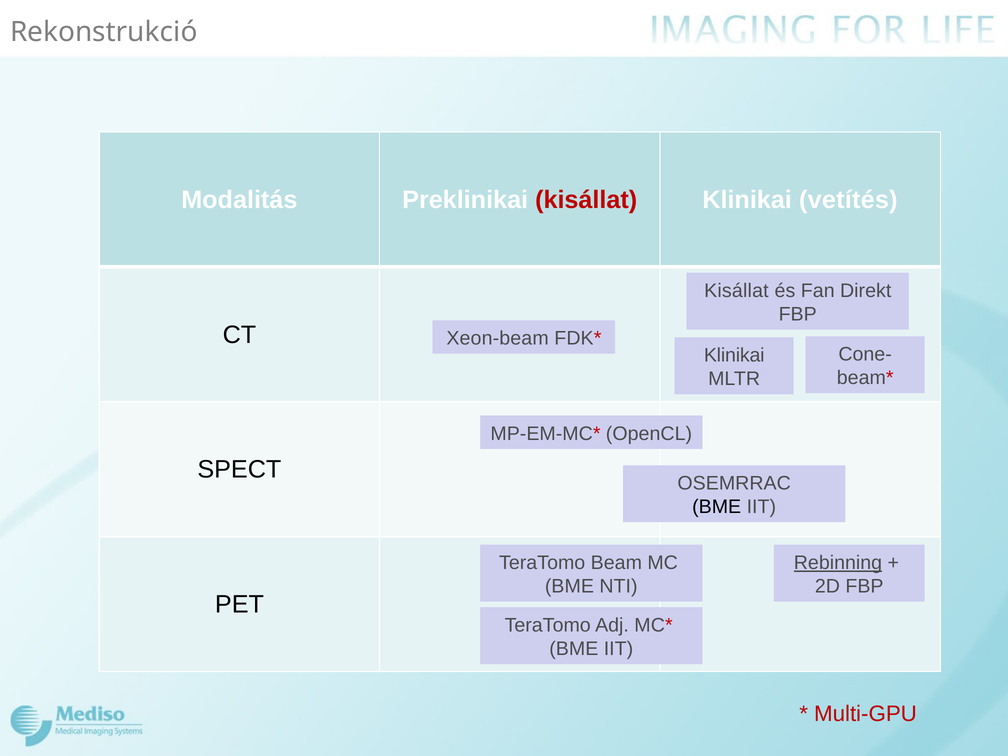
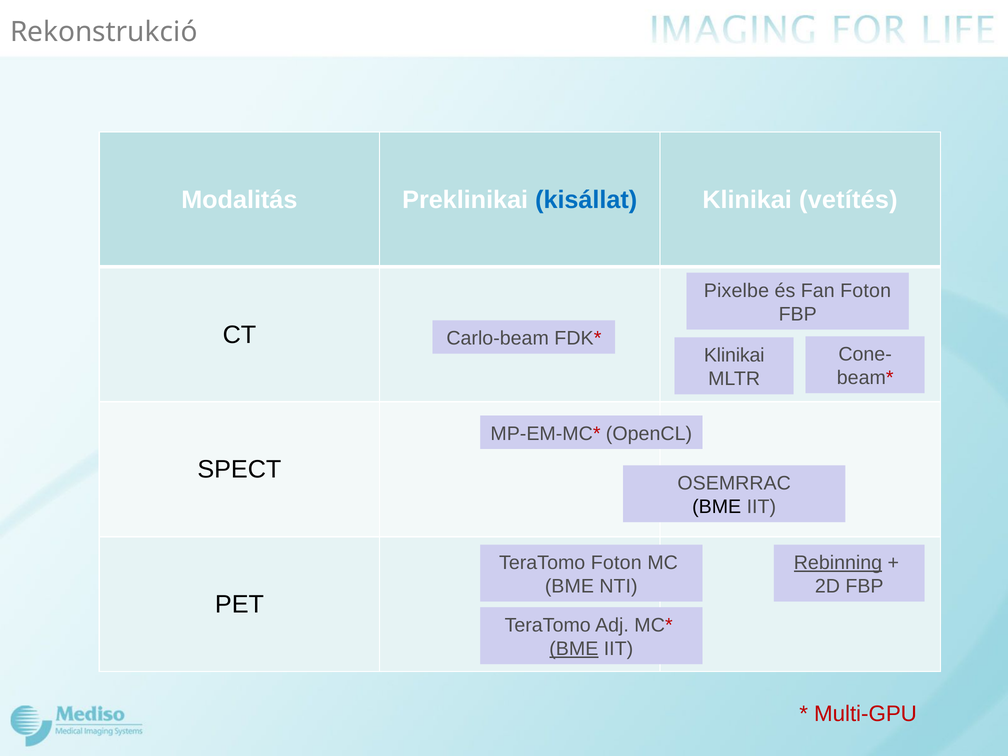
kisállat colour: red -> blue (586, 200)
Kisállat: Kisállat -> Pixelbe (736, 291)
Fan Direkt: Direkt -> Foton (866, 291)
Xeon-beam: Xeon-beam -> Carlo-beam (498, 338)
TeraTomo Beam: Beam -> Foton (616, 563)
BME underline: none -> present (574, 649)
